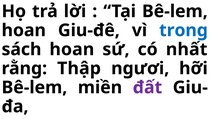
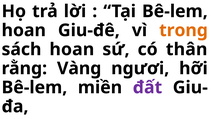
trong colour: blue -> orange (184, 30)
nhất: nhất -> thân (187, 49)
Thập: Thập -> Vàng (79, 68)
